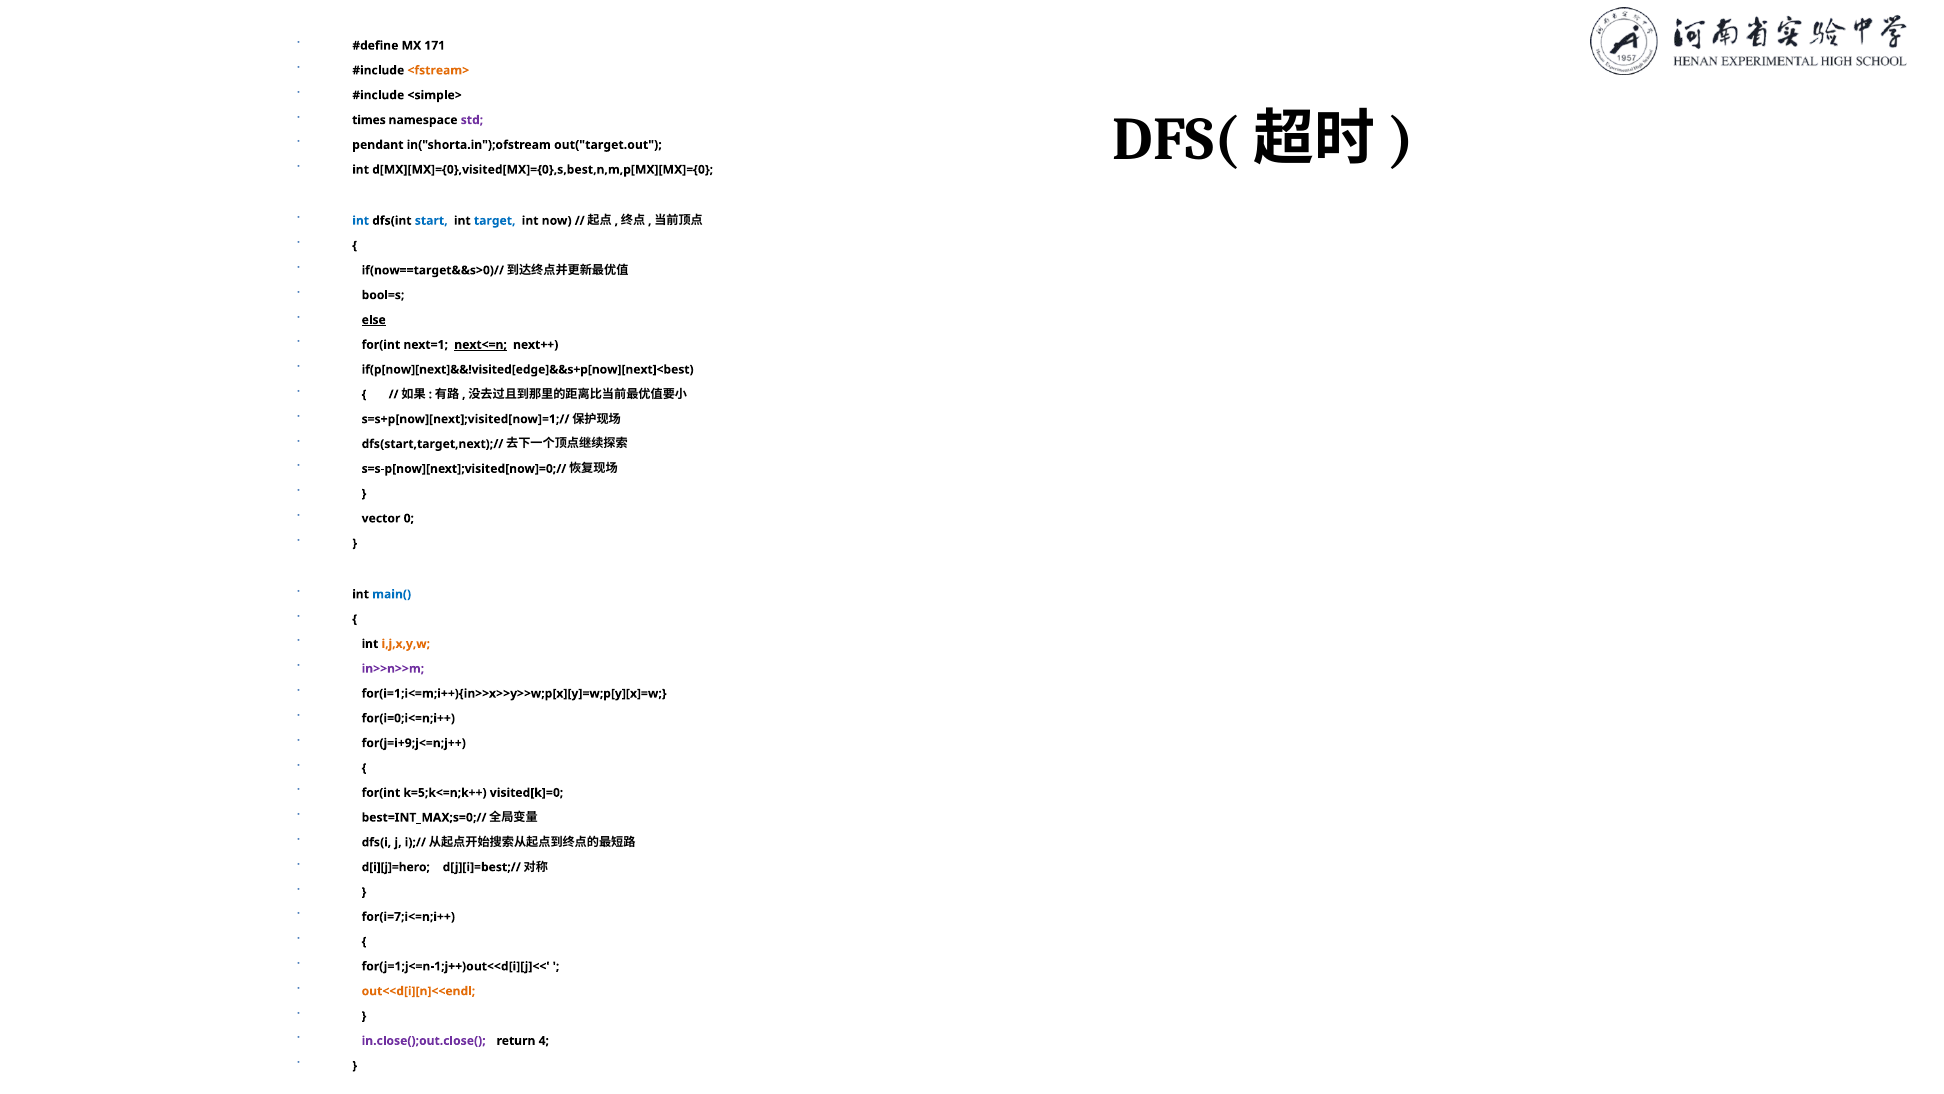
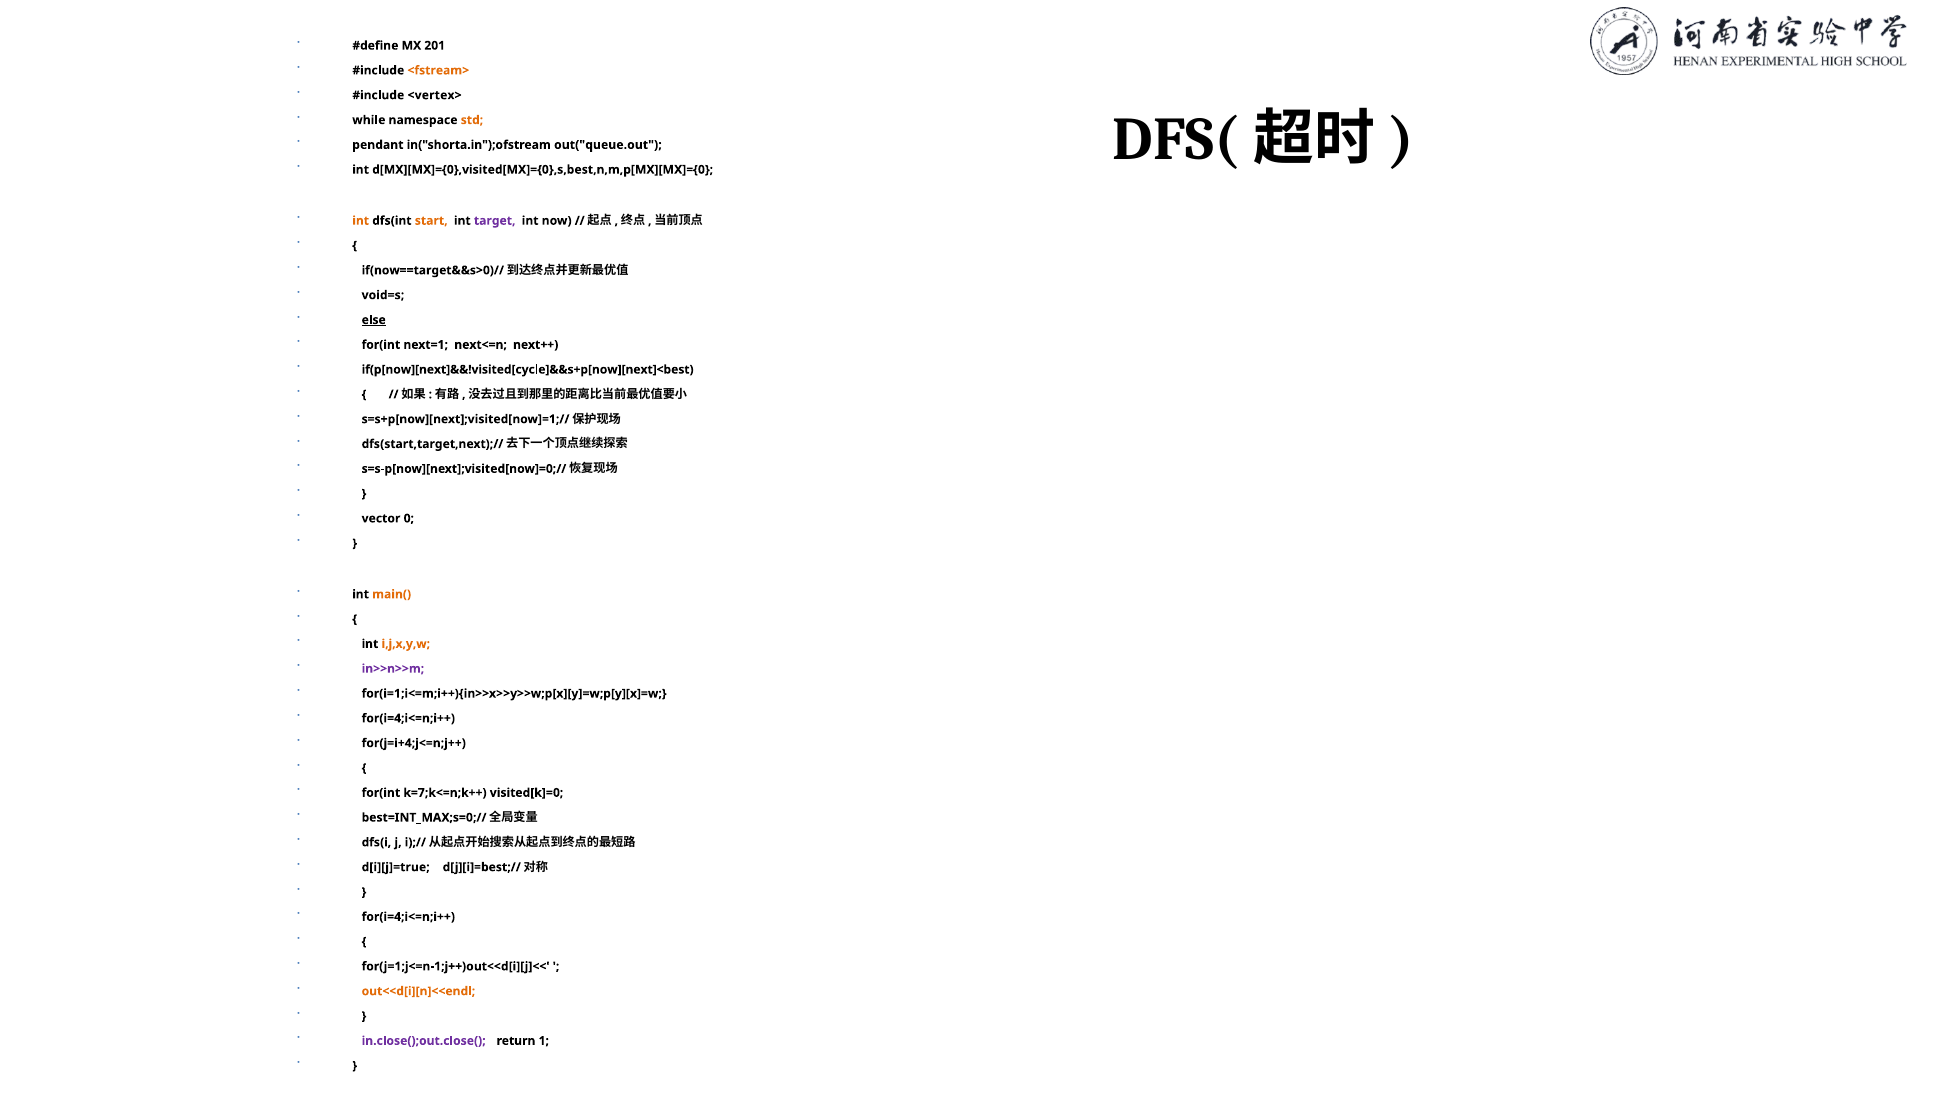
171: 171 -> 201 (435, 46)
<simple>: <simple> -> <vertex> (435, 95)
times: times -> while (369, 120)
std colour: purple -> orange (472, 120)
out("target.out: out("target.out -> out("queue.out (608, 145)
int colour: blue -> orange (361, 221)
start colour: blue -> orange (431, 221)
target colour: blue -> purple (495, 221)
bool=s: bool=s -> void=s (383, 295)
next<=n underline: present -> none (481, 345)
if(p[now][next]&&!visited[edge]&&s+p[now][next]<best: if(p[now][next]&&!visited[edge]&&s+p[now][next]<best -> if(p[now][next]&&!visited[cycle]&&s+p[now][next]<best (528, 369)
main( colour: blue -> orange (392, 594)
for(i=0;i<=n;i++: for(i=0;i<=n;i++ -> for(i=4;i<=n;i++ (408, 718)
for(j=i+9;j<=n;j++: for(j=i+9;j<=n;j++ -> for(j=i+4;j<=n;j++ (414, 743)
k=5;k<=n;k++: k=5;k<=n;k++ -> k=7;k<=n;k++ (445, 792)
d[i][j]=hero: d[i][j]=hero -> d[i][j]=true (396, 867)
for(i=7;i<=n;i++: for(i=7;i<=n;i++ -> for(i=4;i<=n;i++ (408, 916)
4: 4 -> 1 (544, 1040)
